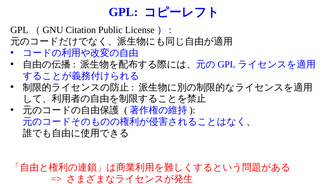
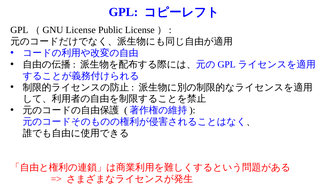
Citation: Citation -> License (81, 30)
